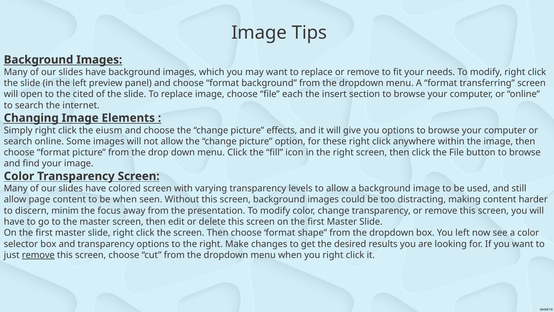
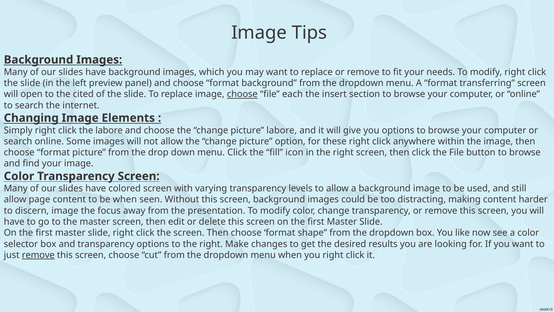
choose underline: none -> present (242, 94)
the eiusm: eiusm -> labore (109, 130)
picture effects: effects -> labore (282, 130)
discern minim: minim -> image (65, 210)
You left: left -> like (463, 233)
